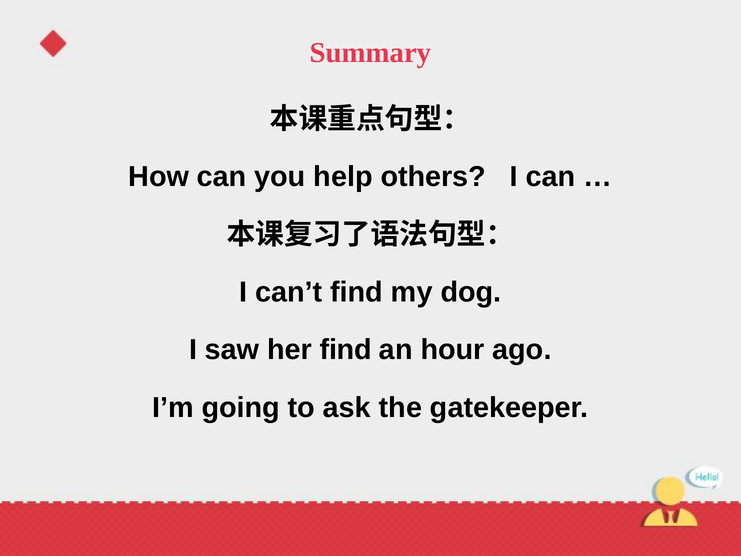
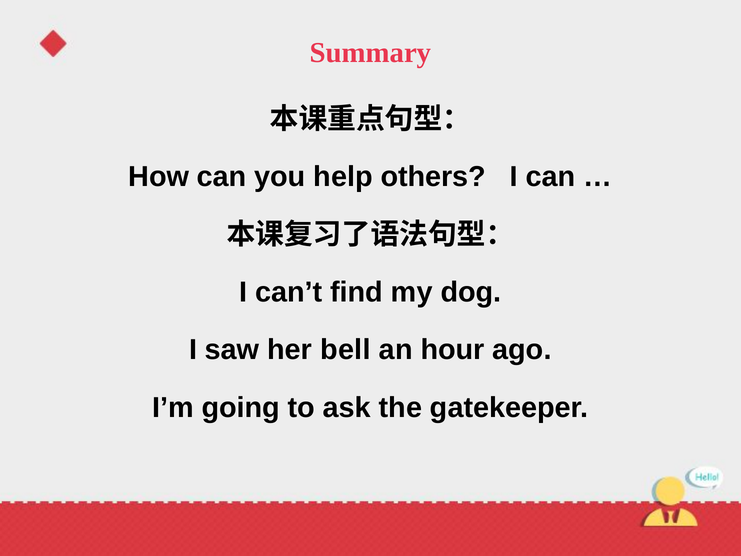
her find: find -> bell (345, 350)
